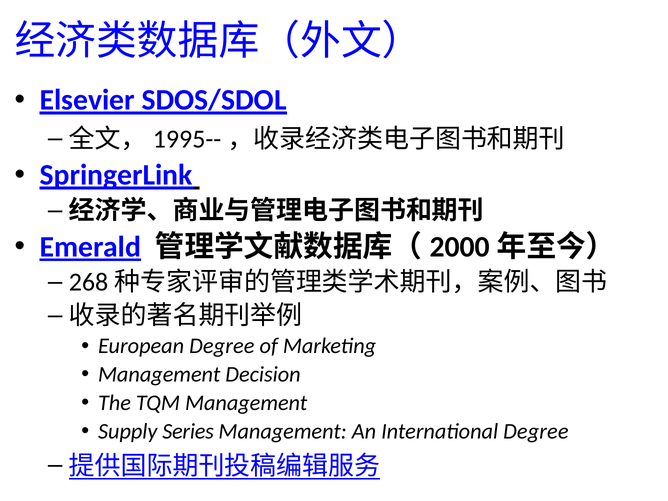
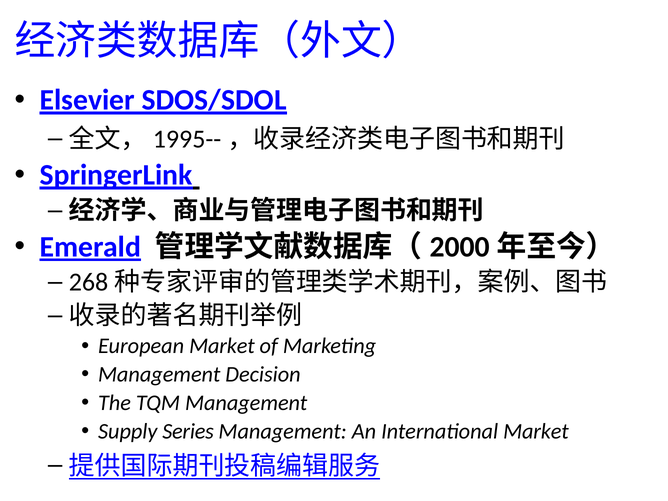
European Degree: Degree -> Market (222, 346)
International Degree: Degree -> Market (536, 432)
